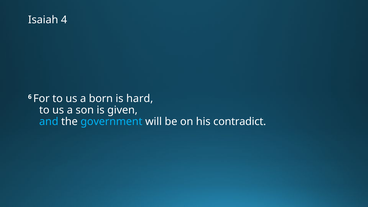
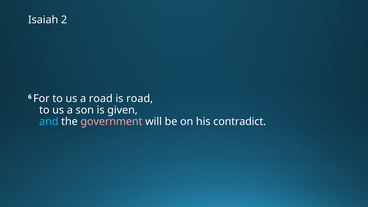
4: 4 -> 2 (64, 20)
a born: born -> road (101, 99)
is hard: hard -> road (140, 99)
government colour: light blue -> pink (111, 122)
